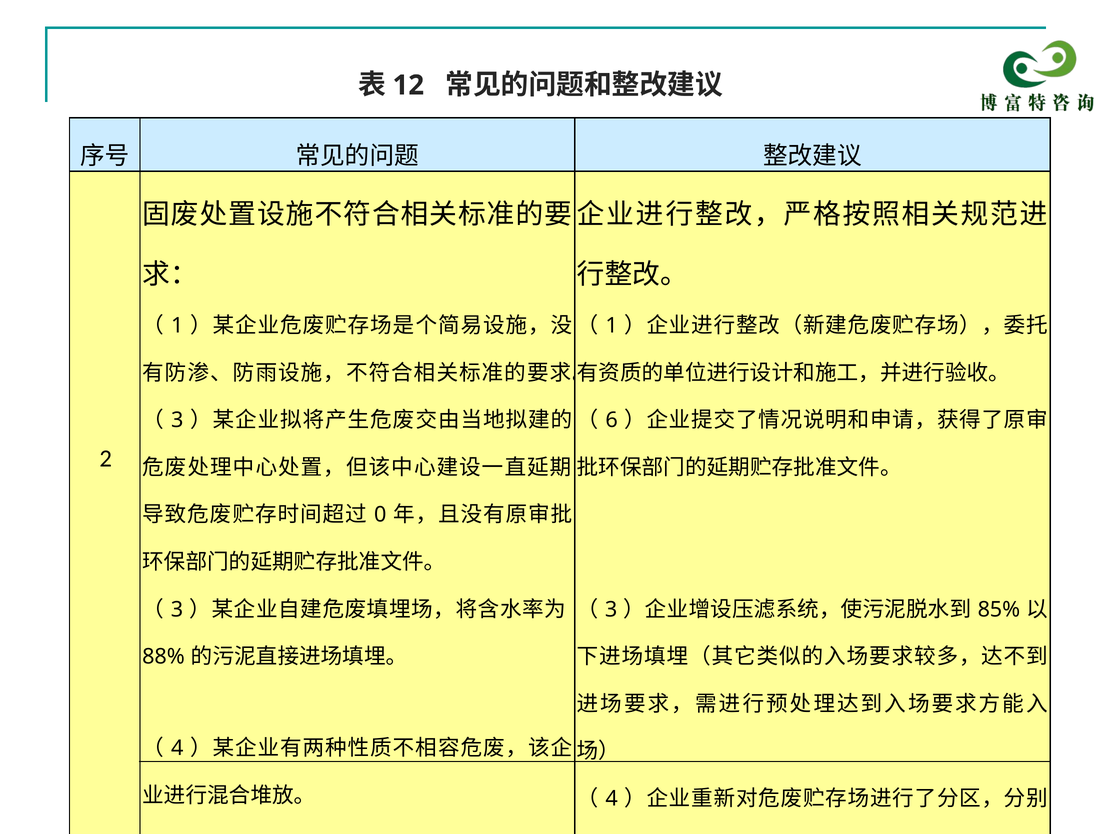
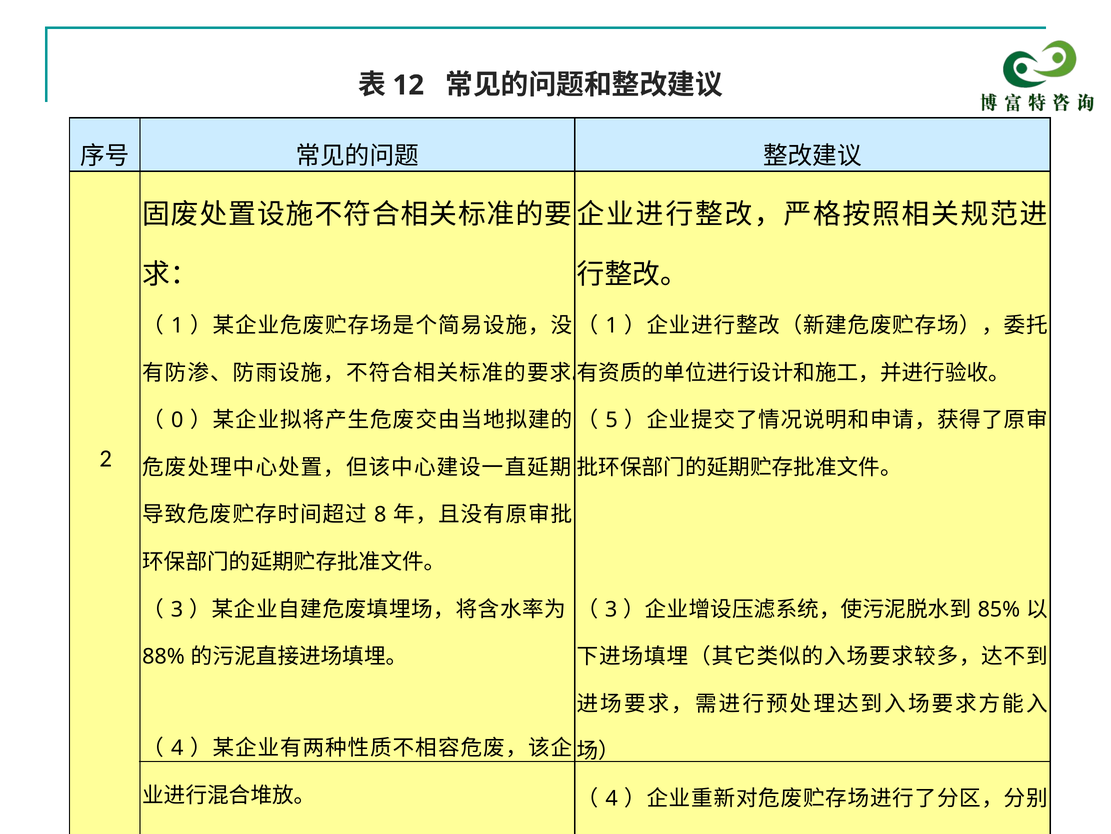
3: 3 -> 0 (177, 420)
6: 6 -> 5 (612, 420)
0: 0 -> 8 (380, 514)
